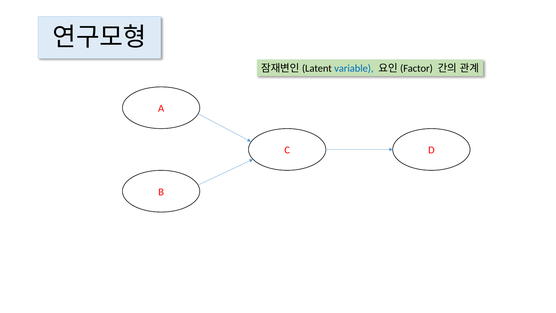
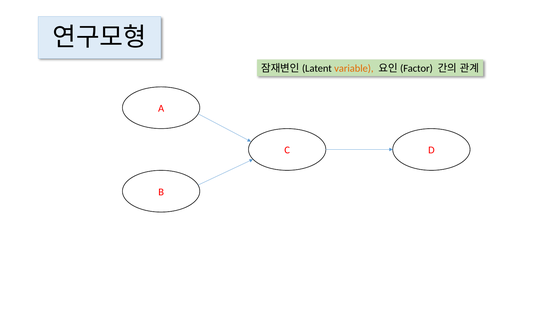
variable colour: blue -> orange (354, 68)
